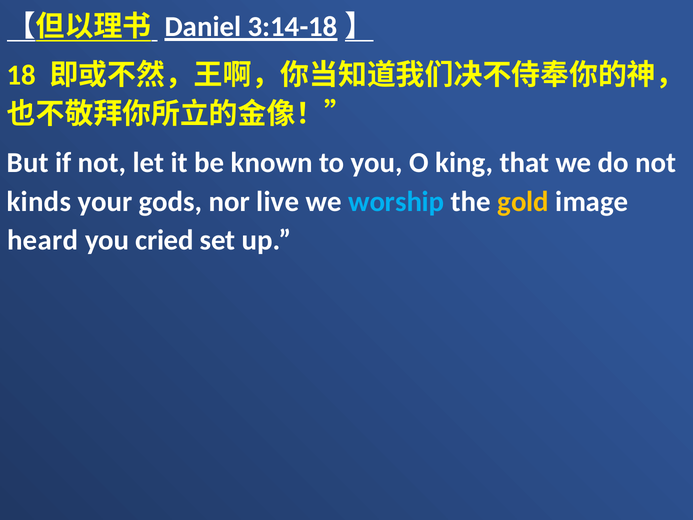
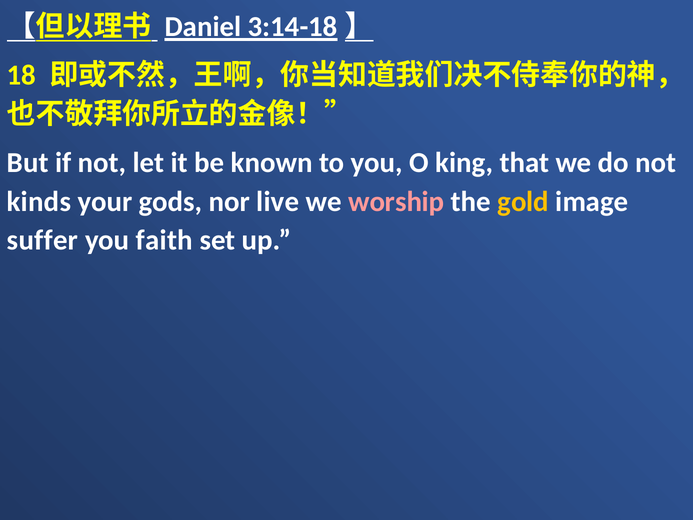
worship colour: light blue -> pink (396, 201)
heard: heard -> suffer (43, 240)
cried: cried -> faith (164, 240)
